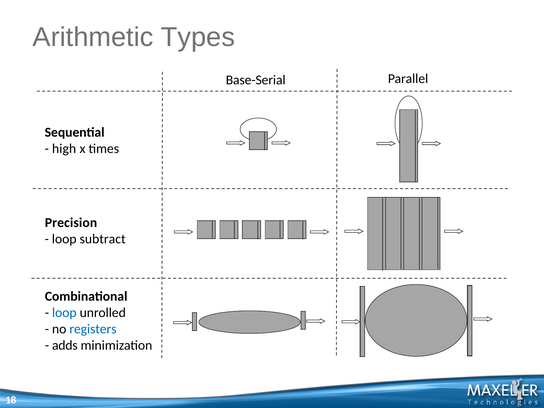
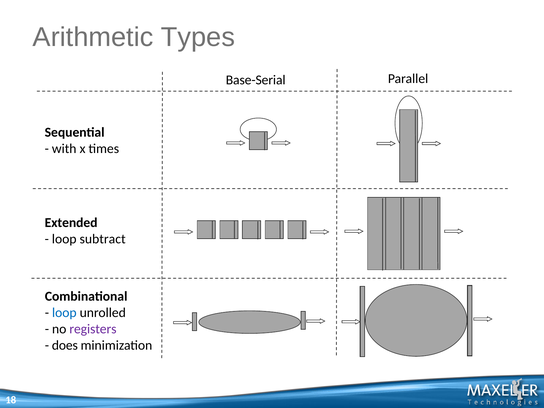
high: high -> with (64, 149)
Precision: Precision -> Extended (71, 223)
registers colour: blue -> purple (93, 329)
adds: adds -> does (65, 345)
